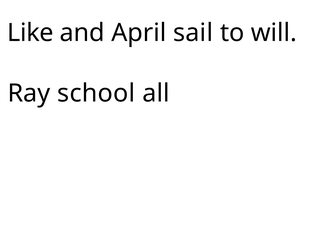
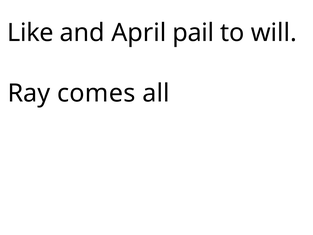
sail: sail -> pail (193, 33)
school: school -> comes (96, 93)
